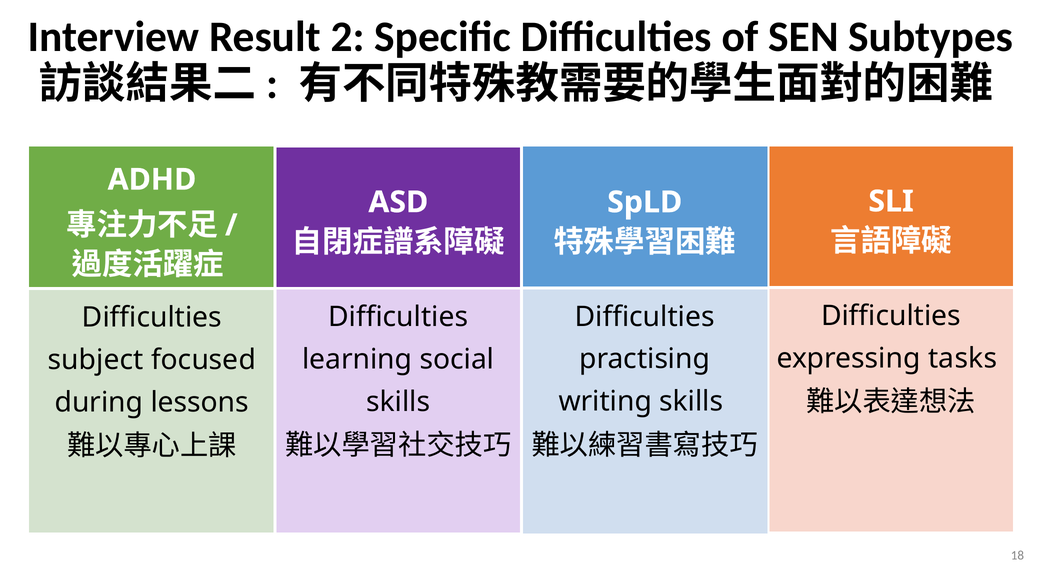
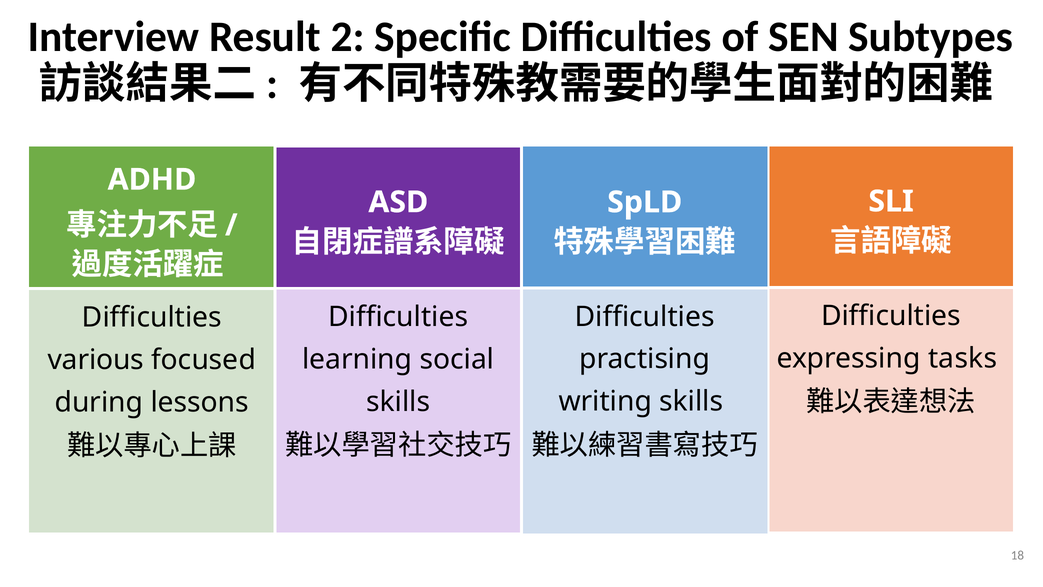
subject: subject -> various (96, 360)
